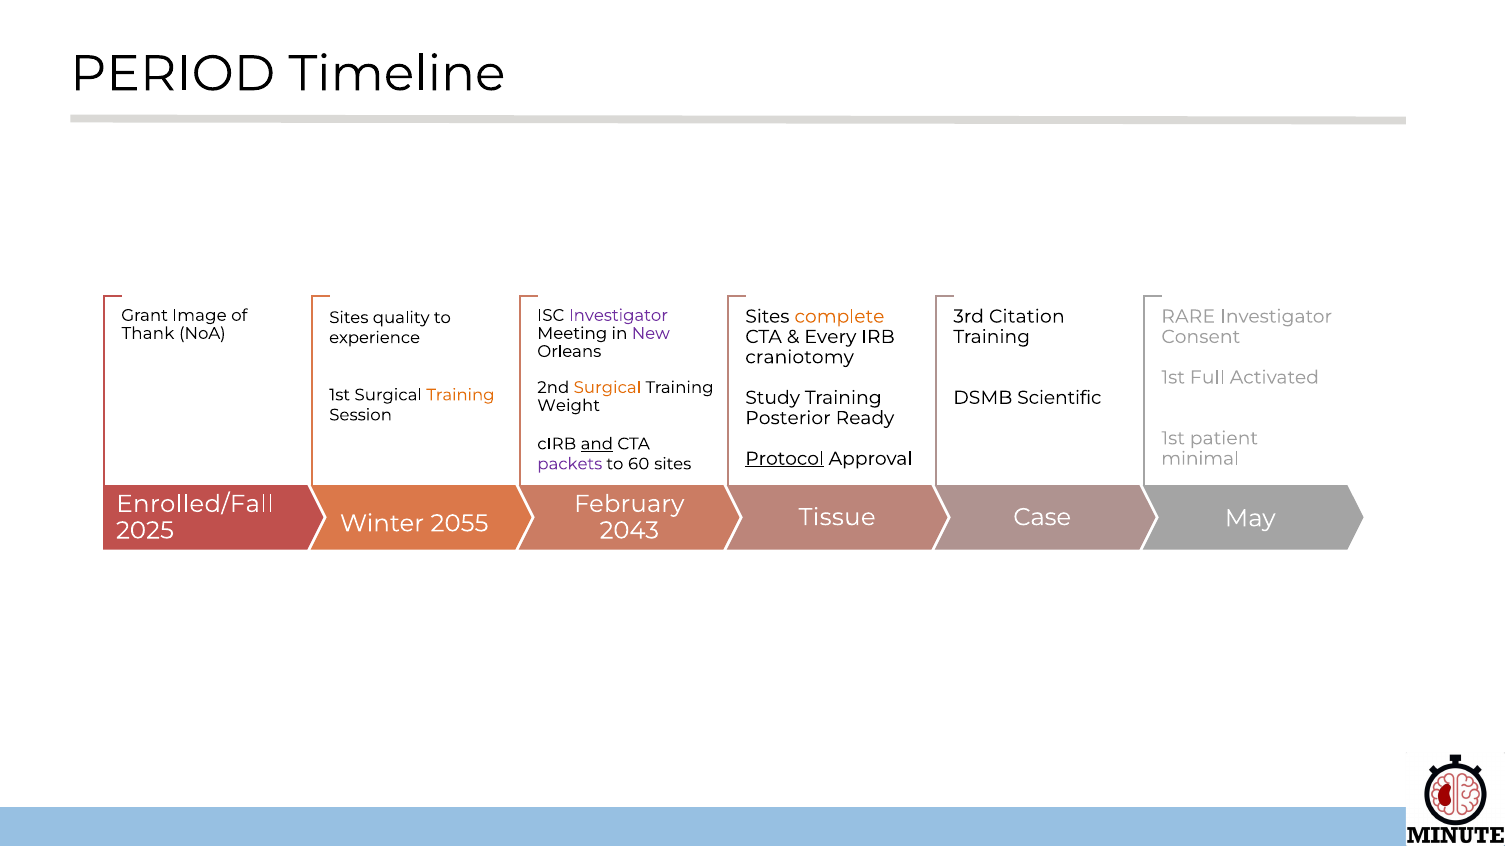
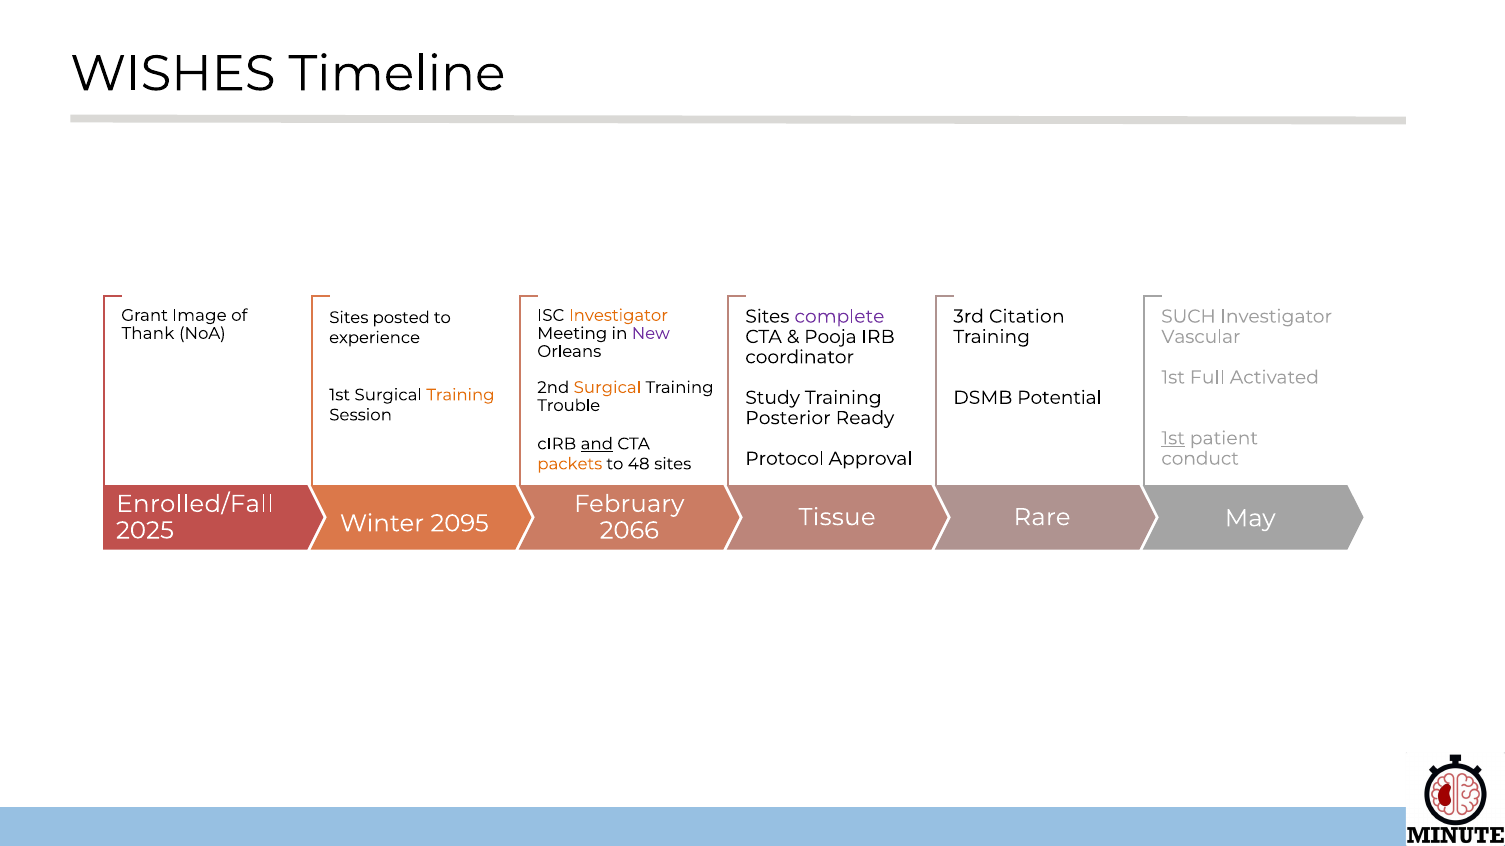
PERIOD: PERIOD -> WISHES (173, 74)
Investigator colour: purple -> orange (618, 316)
complete colour: orange -> purple (839, 317)
RARE: RARE -> SUCH (1188, 317)
quality: quality -> posted (401, 318)
Every: Every -> Pooja (830, 337)
Consent: Consent -> Vascular (1201, 337)
craniotomy: craniotomy -> coordinator (800, 357)
Scientific: Scientific -> Potential (1059, 398)
Weight: Weight -> Trouble (569, 406)
1st underline: none -> present (1173, 439)
minimal: minimal -> conduct (1200, 459)
Protocol underline: present -> none (785, 459)
packets colour: purple -> orange (570, 464)
60: 60 -> 48 (639, 464)
Case: Case -> Rare (1042, 517)
2055: 2055 -> 2095 (460, 524)
2043: 2043 -> 2066 (629, 531)
